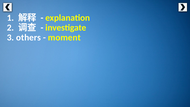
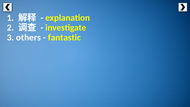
moment: moment -> fantastic (64, 37)
